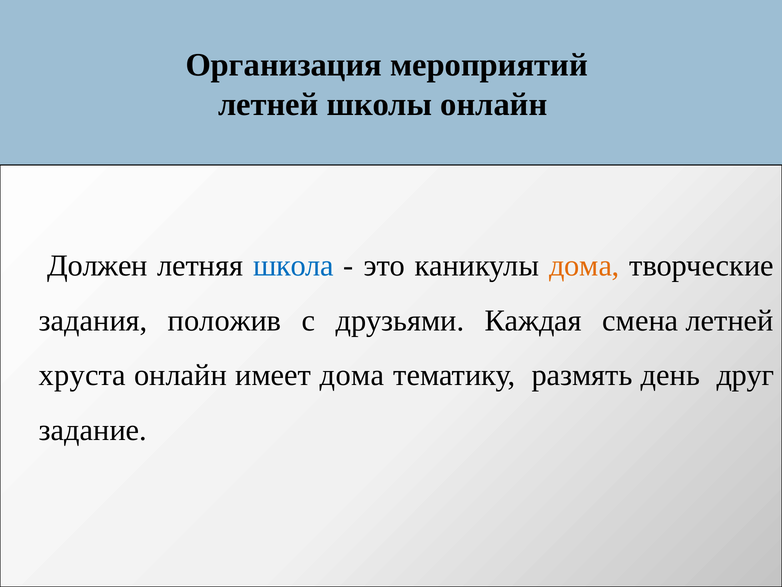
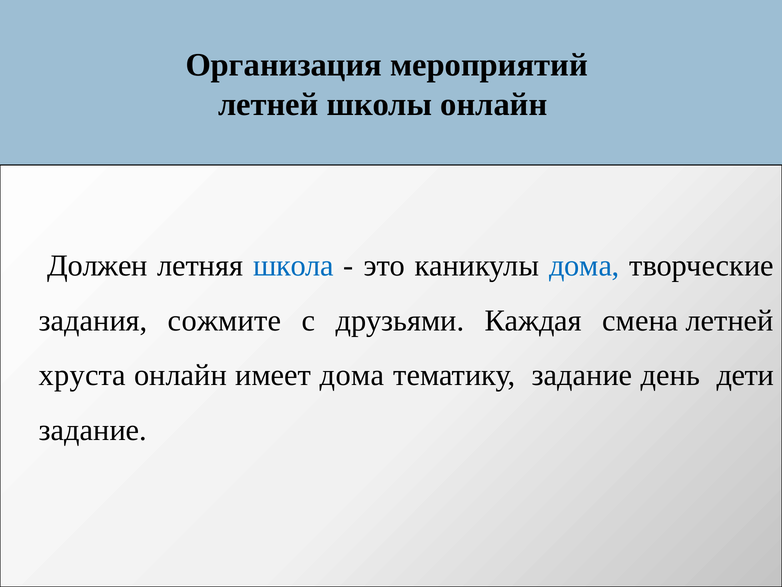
дома colour: orange -> blue (584, 265)
положив: положив -> сожмите (224, 320)
тематику размять: размять -> задание (582, 375)
друг: друг -> дети (745, 375)
